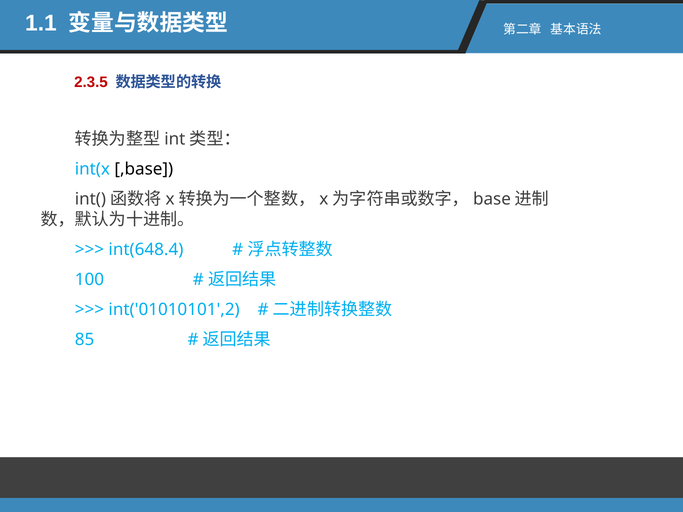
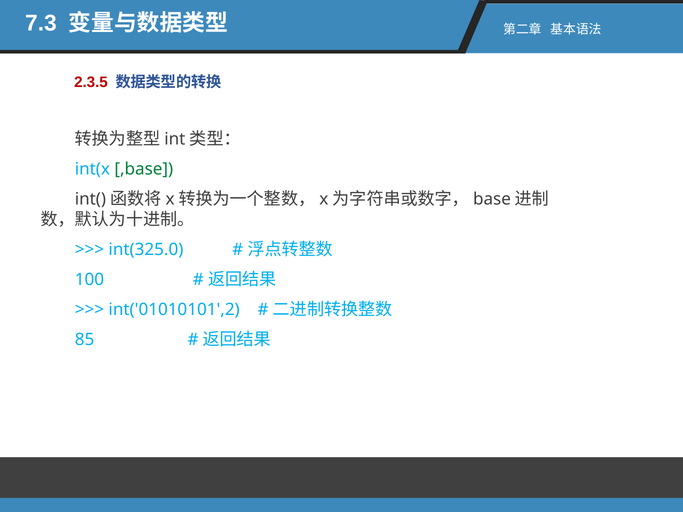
1.1: 1.1 -> 7.3 (41, 23)
,base colour: black -> green (144, 169)
int(648.4: int(648.4 -> int(325.0 (146, 250)
